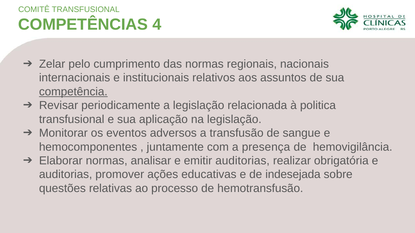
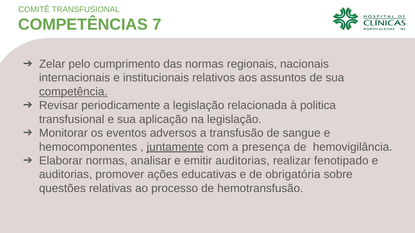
4: 4 -> 7 (157, 25)
juntamente underline: none -> present (175, 147)
obrigatória: obrigatória -> fenotipado (341, 161)
indesejada: indesejada -> obrigatória (293, 175)
